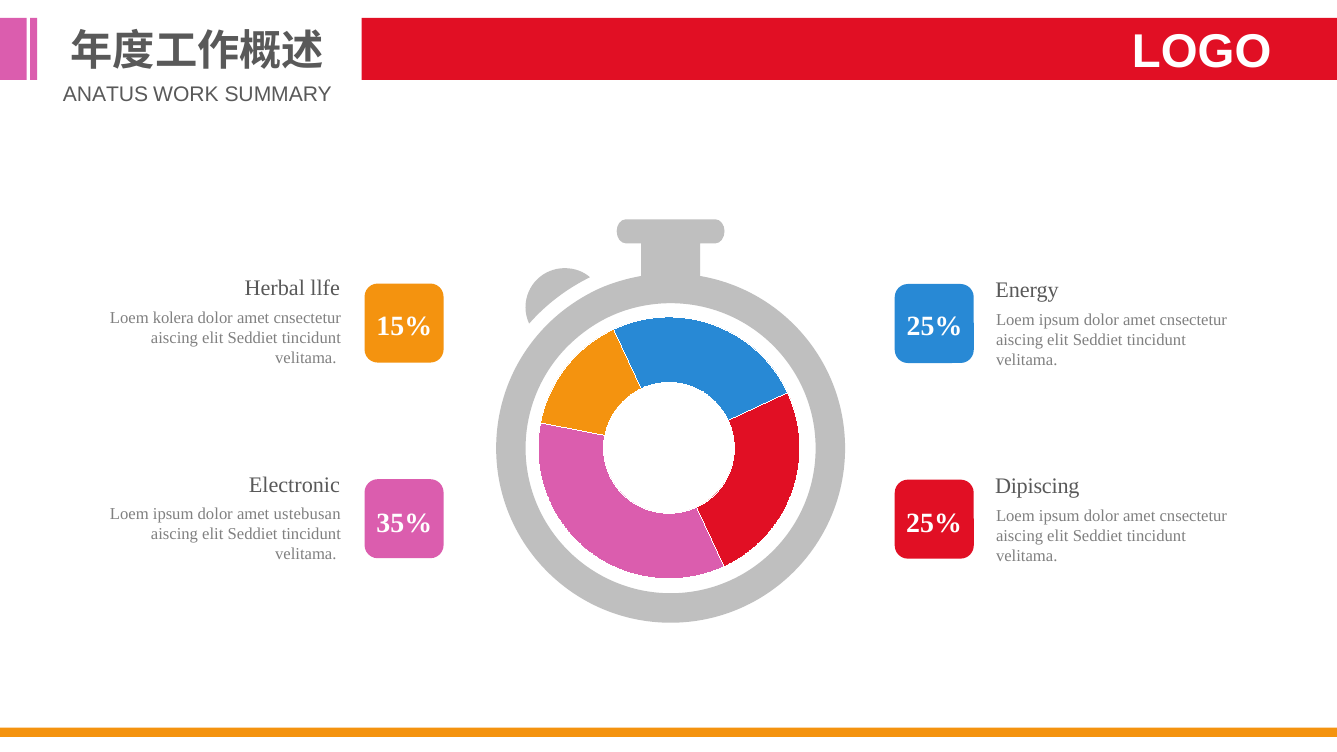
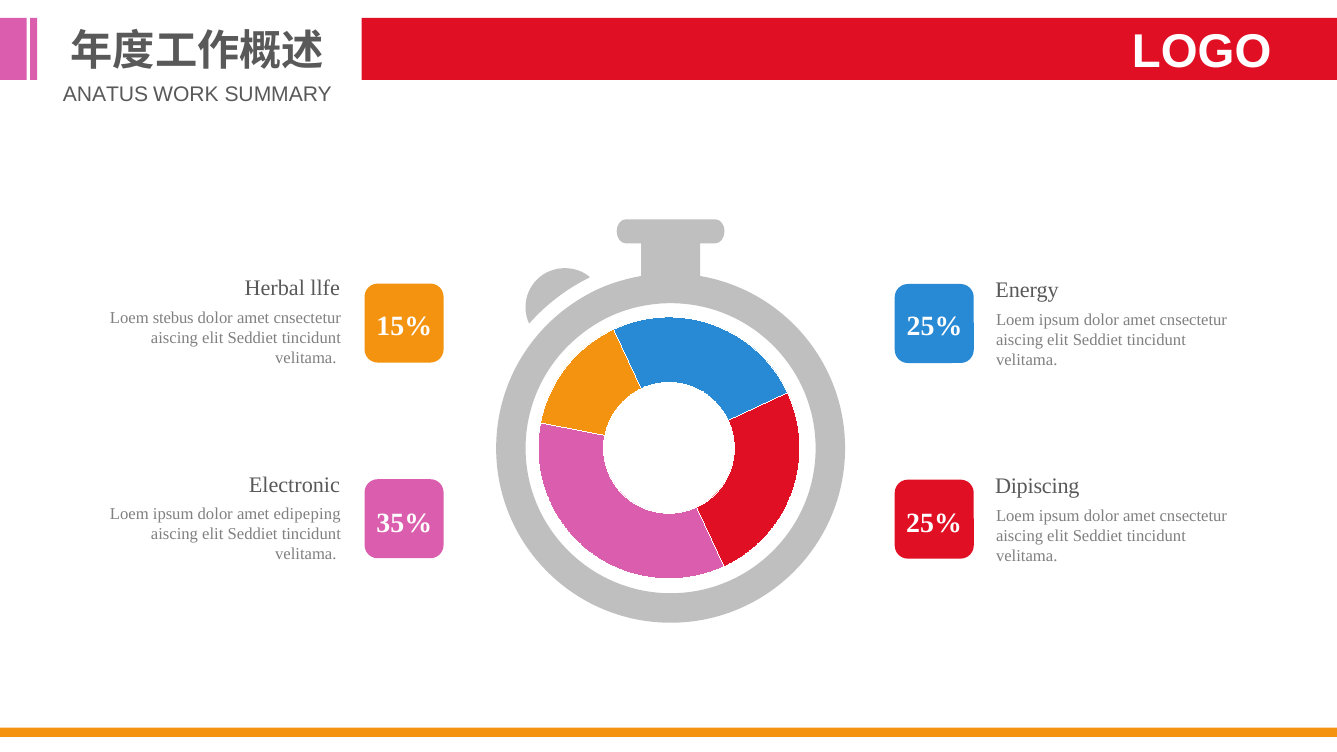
kolera: kolera -> stebus (173, 318)
ustebusan: ustebusan -> edipeping (307, 514)
